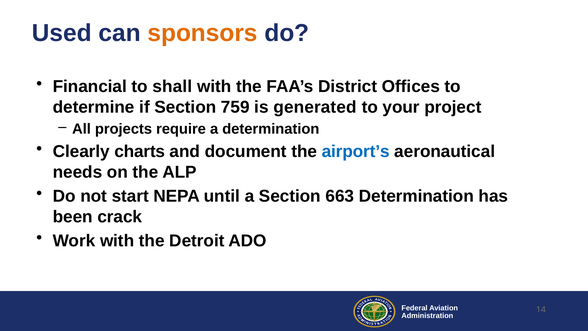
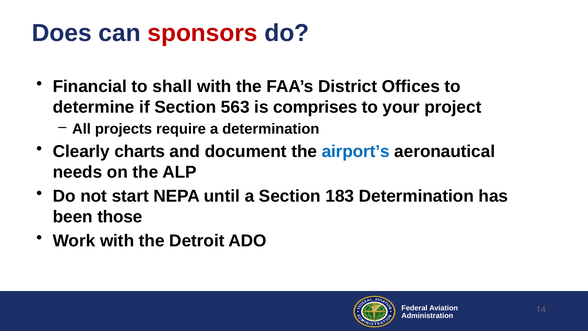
Used: Used -> Does (62, 33)
sponsors colour: orange -> red (203, 33)
759: 759 -> 563 (235, 107)
generated: generated -> comprises (315, 107)
663: 663 -> 183 (340, 196)
crack: crack -> those (120, 217)
